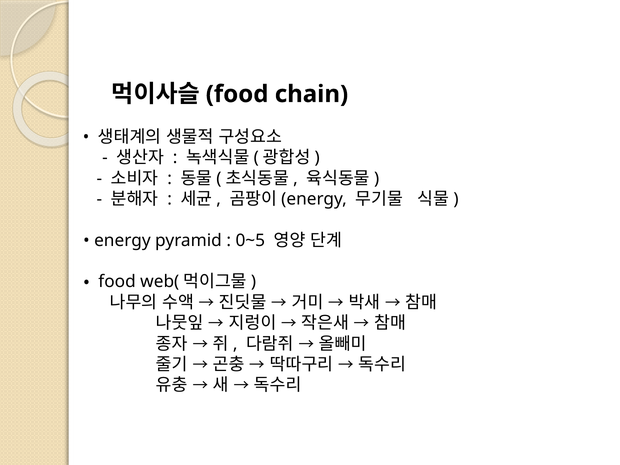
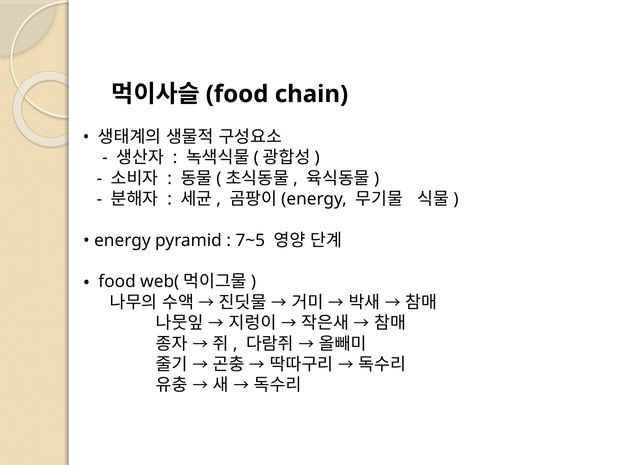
0~5: 0~5 -> 7~5 (250, 240)
